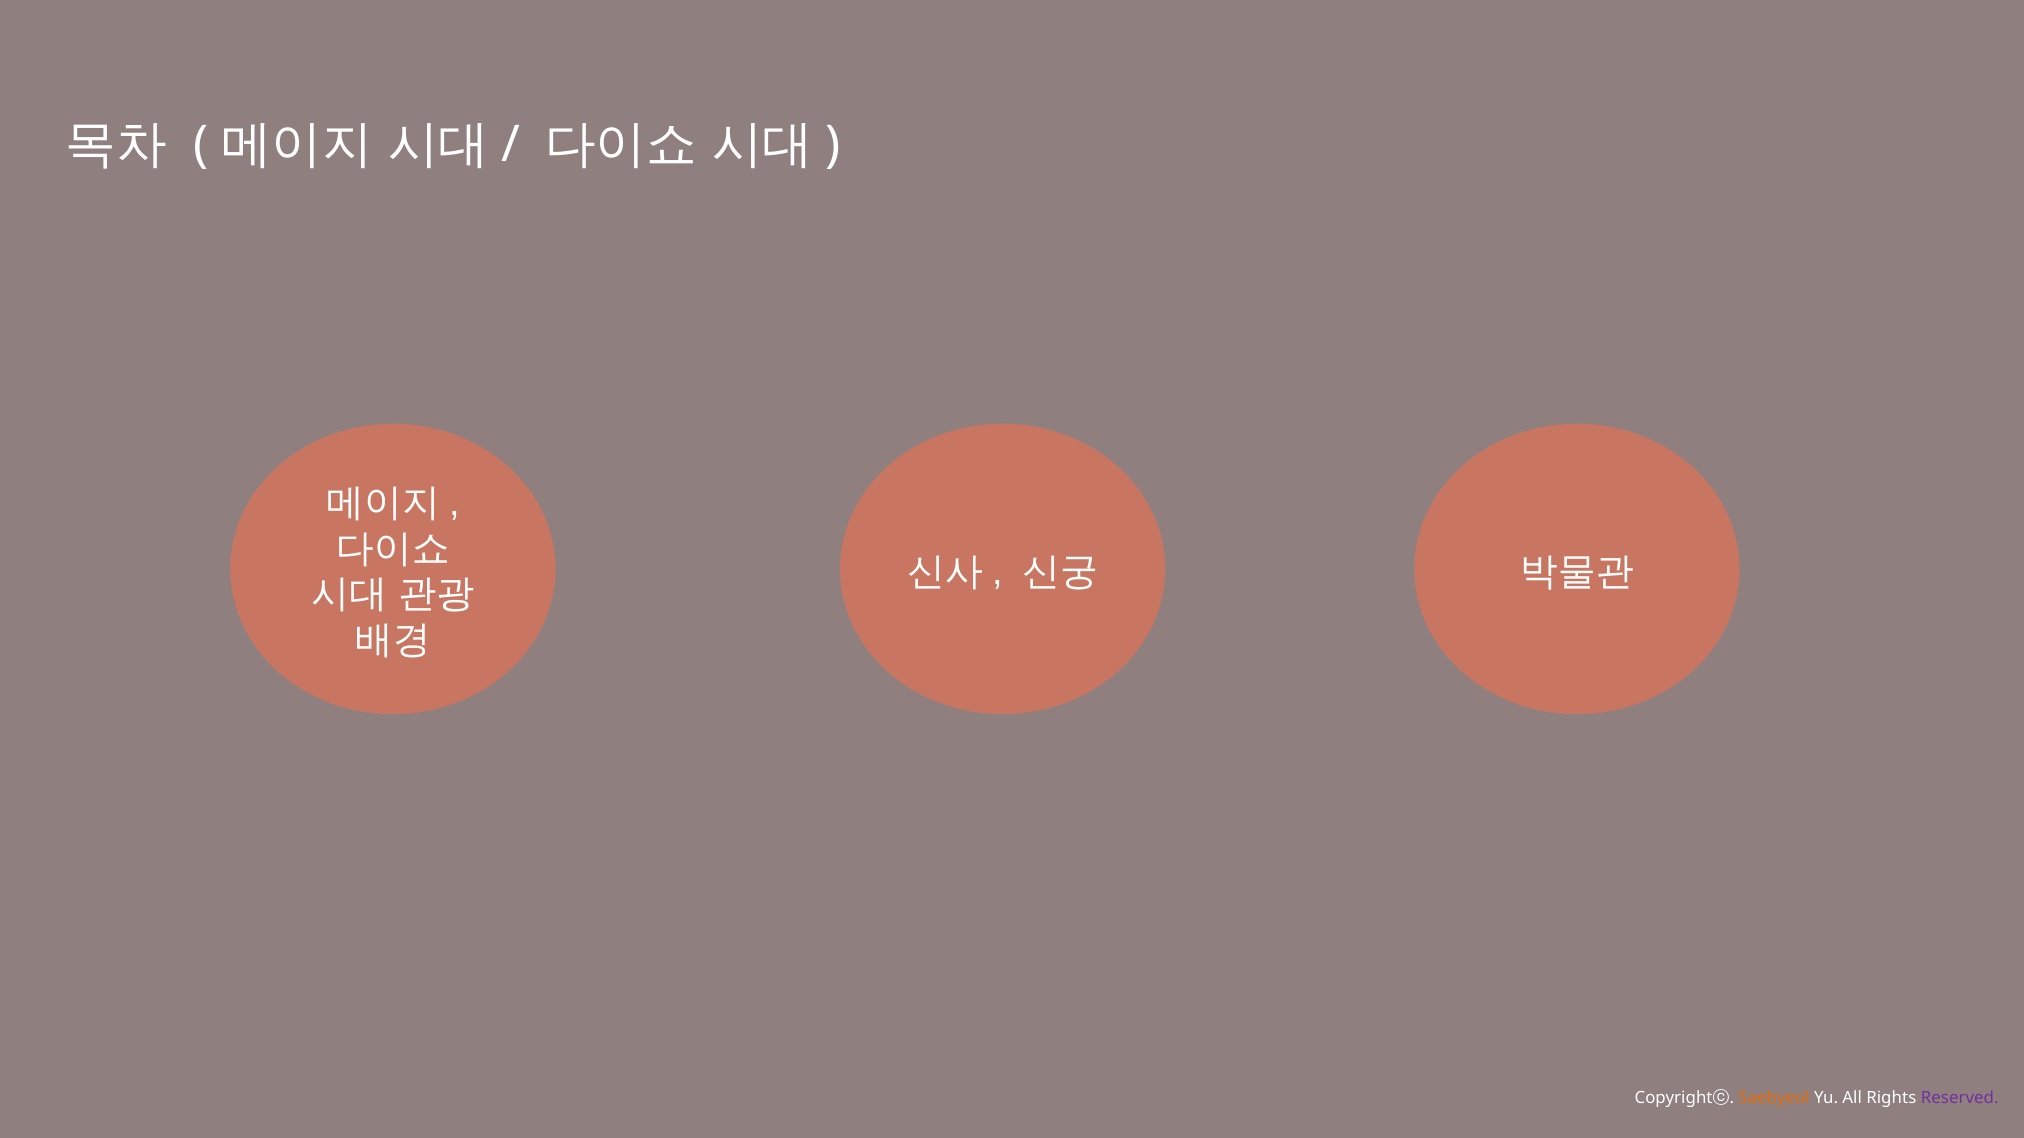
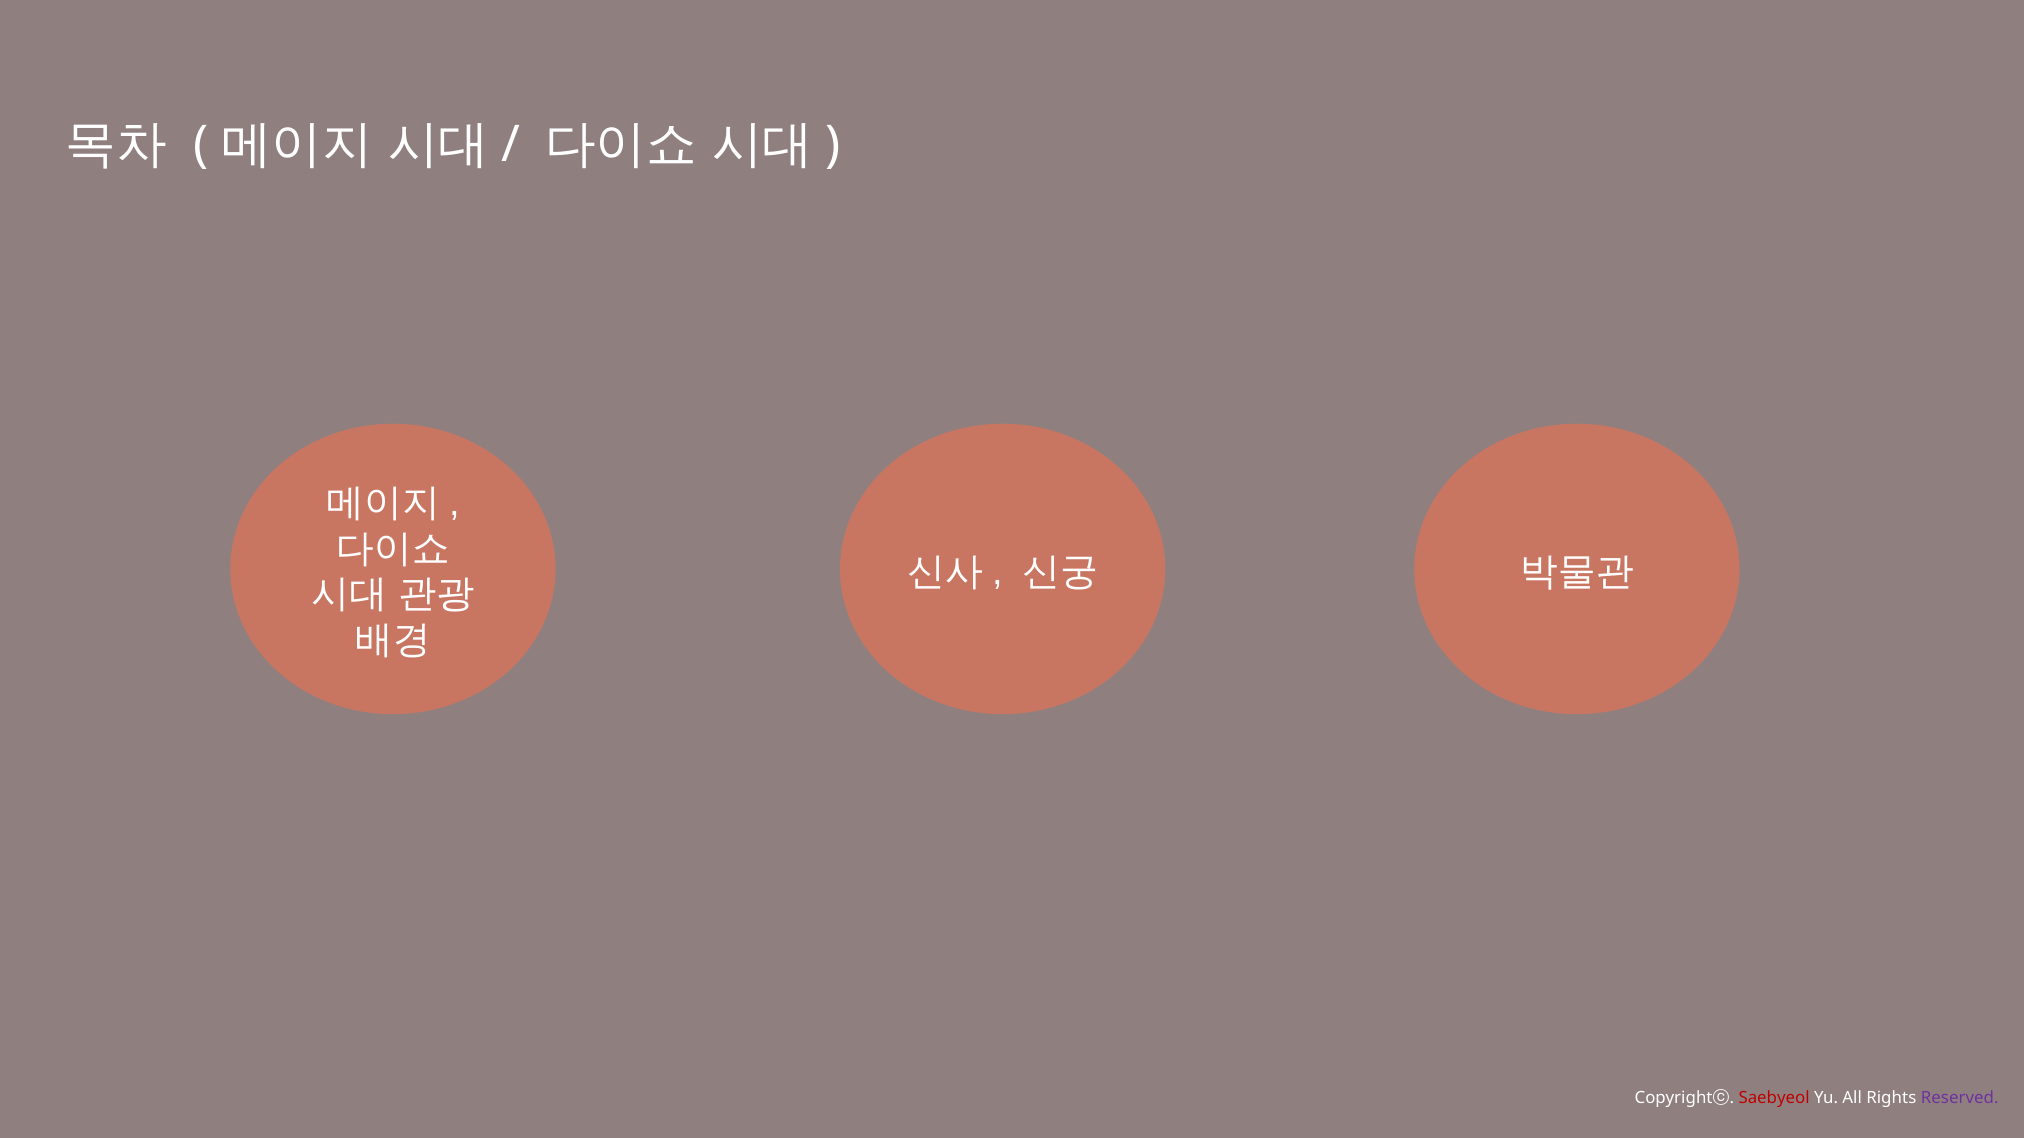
Saebyeol colour: orange -> red (1774, 1099)
